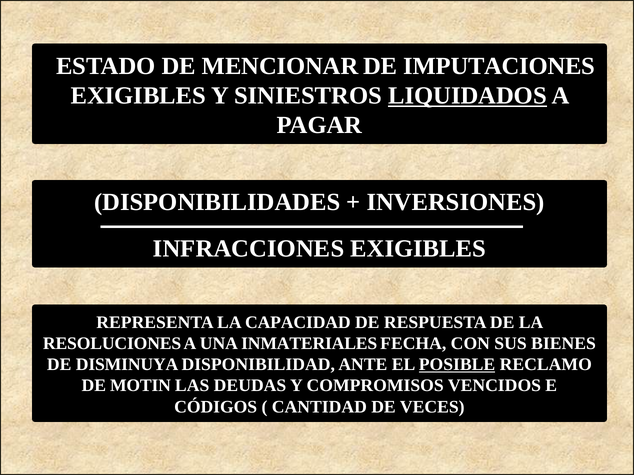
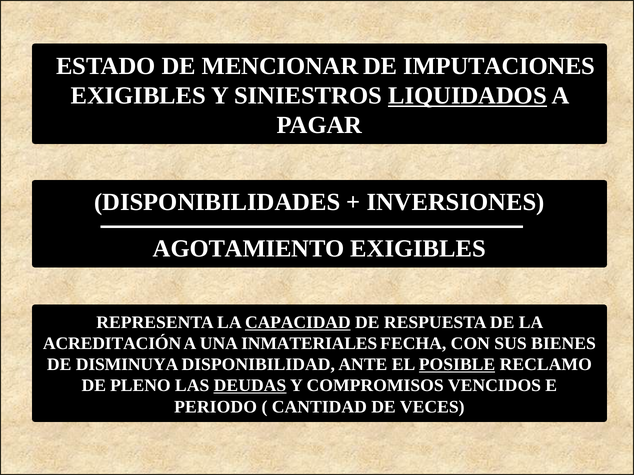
INFRACCIONES: INFRACCIONES -> AGOTAMIENTO (249, 249)
CAPACIDAD underline: none -> present (298, 323)
RESOLUCIONES: RESOLUCIONES -> ACREDITACIÓN (112, 344)
MOTIN: MOTIN -> PLENO (140, 386)
DEUDAS underline: none -> present (250, 386)
CÓDIGOS: CÓDIGOS -> PERIODO (216, 407)
